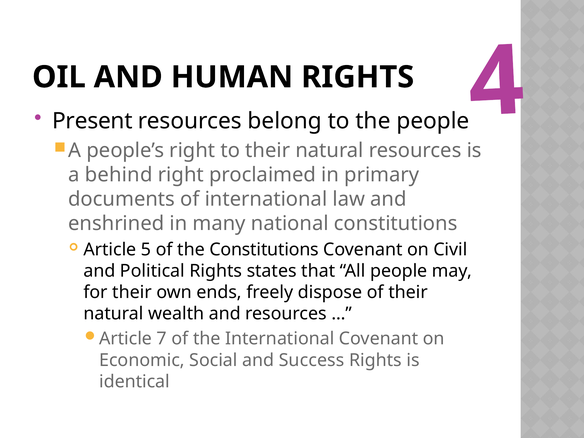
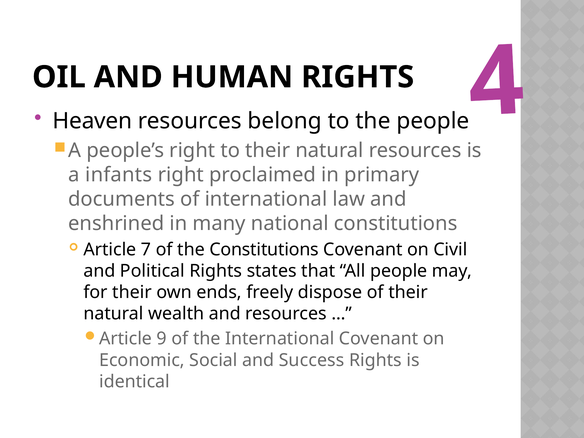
Present: Present -> Heaven (92, 121)
behind: behind -> infants (119, 175)
5: 5 -> 7 (146, 250)
7: 7 -> 9 (162, 339)
